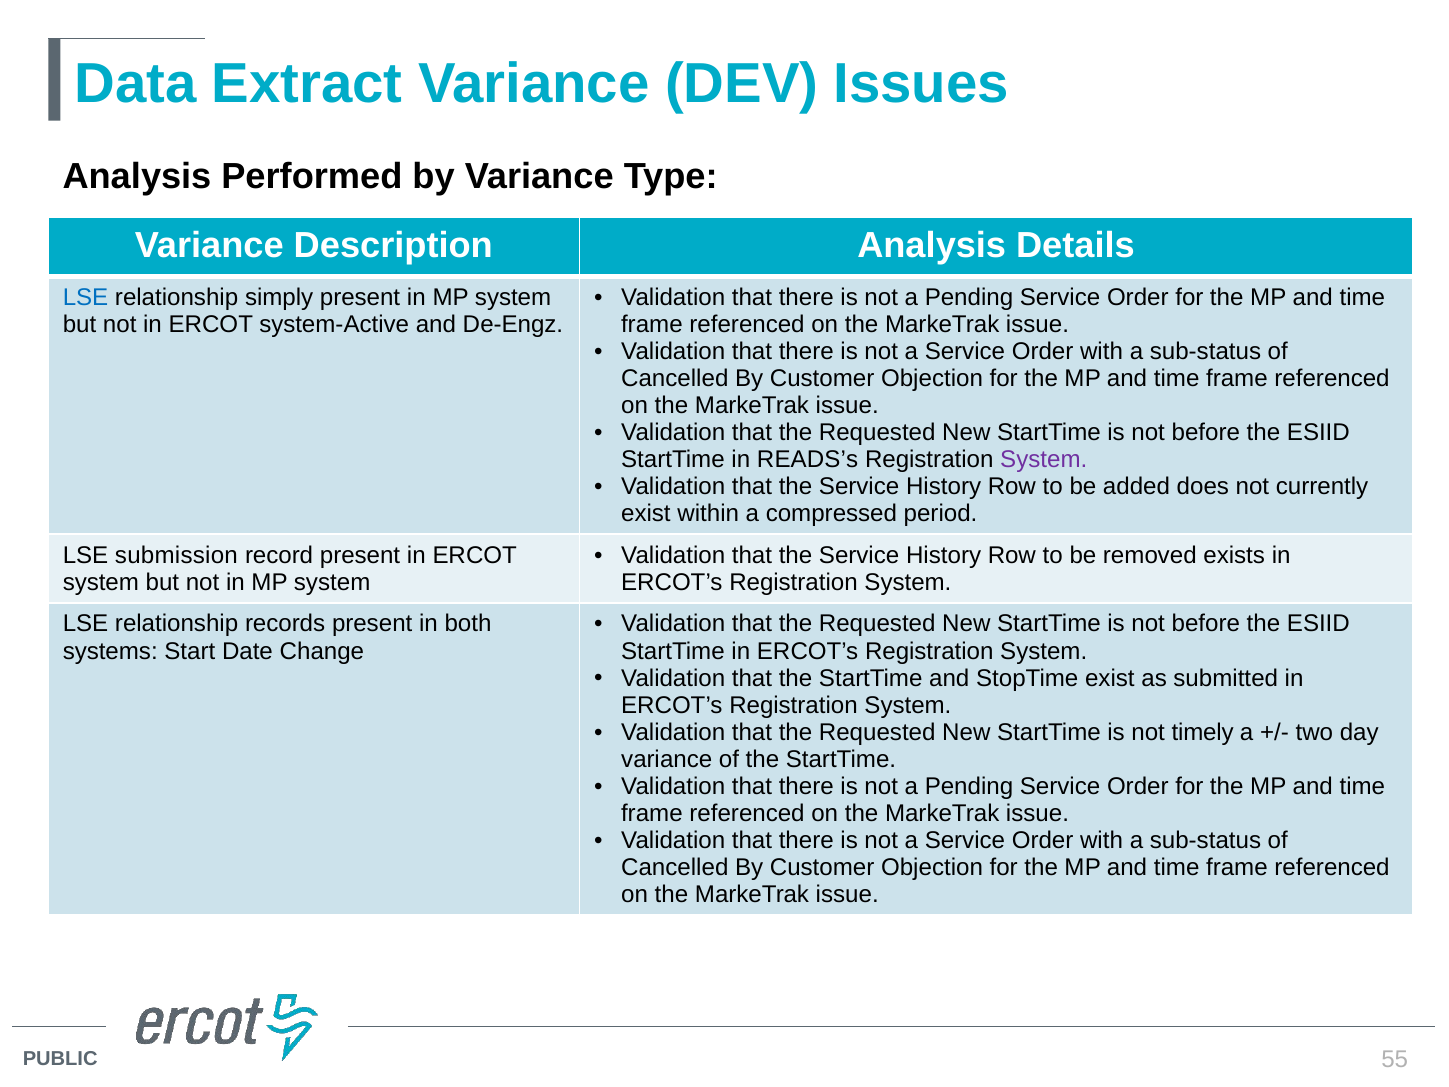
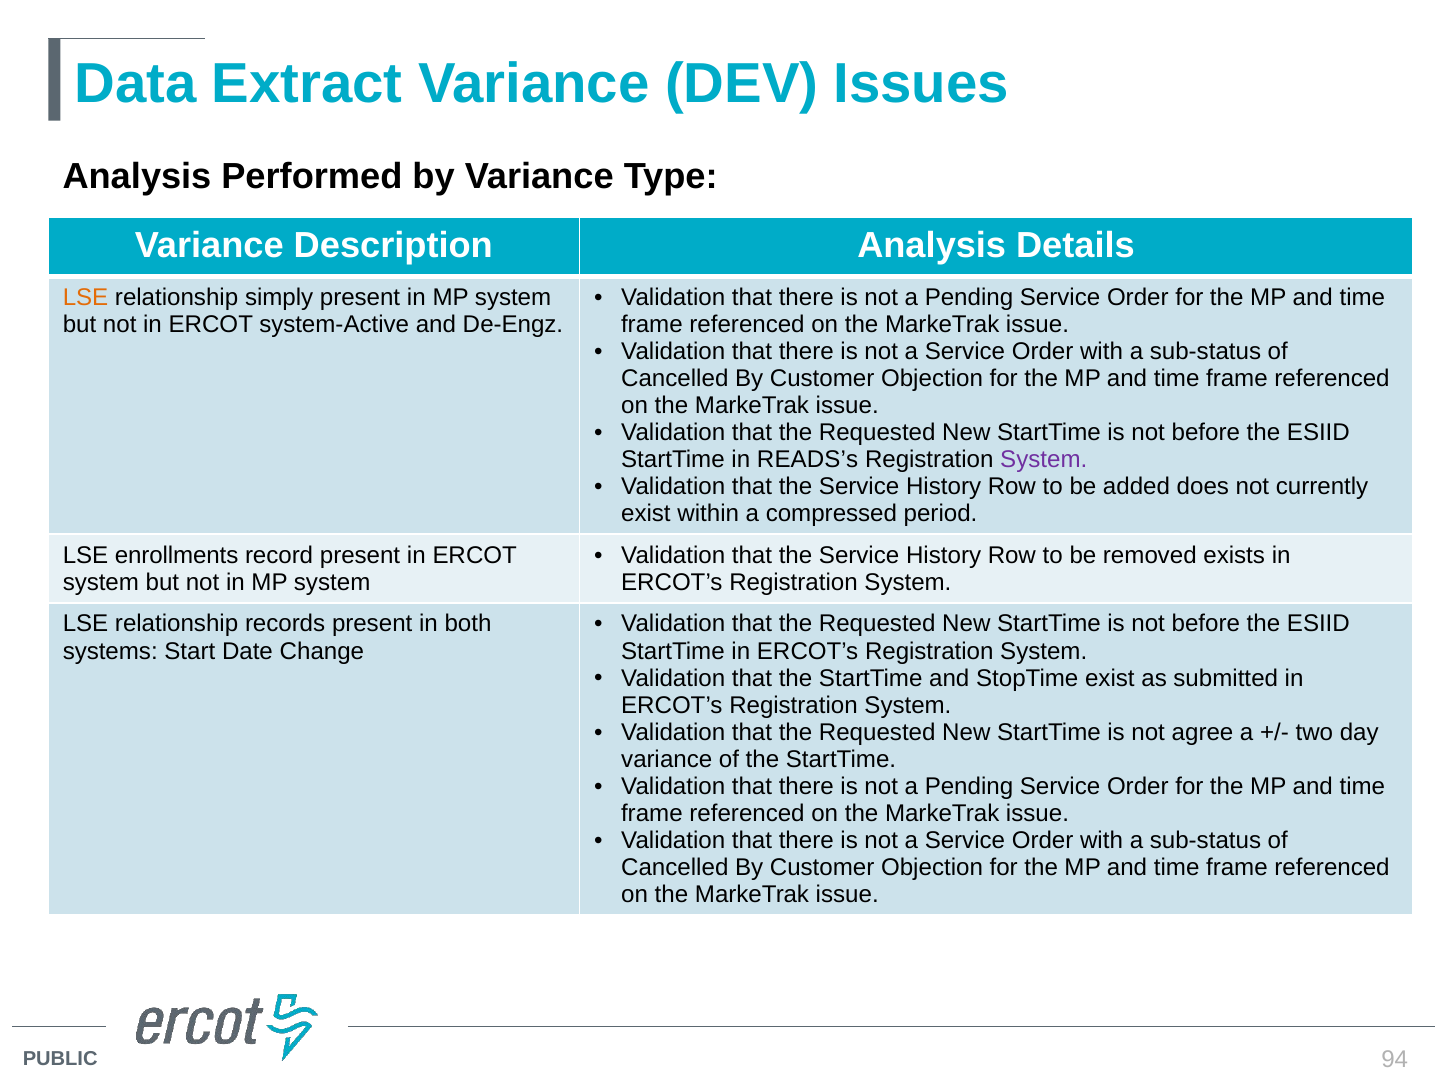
LSE colour: blue -> orange (86, 297)
submission: submission -> enrollments (177, 555)
timely: timely -> agree (1203, 732)
55: 55 -> 94 (1395, 1059)
